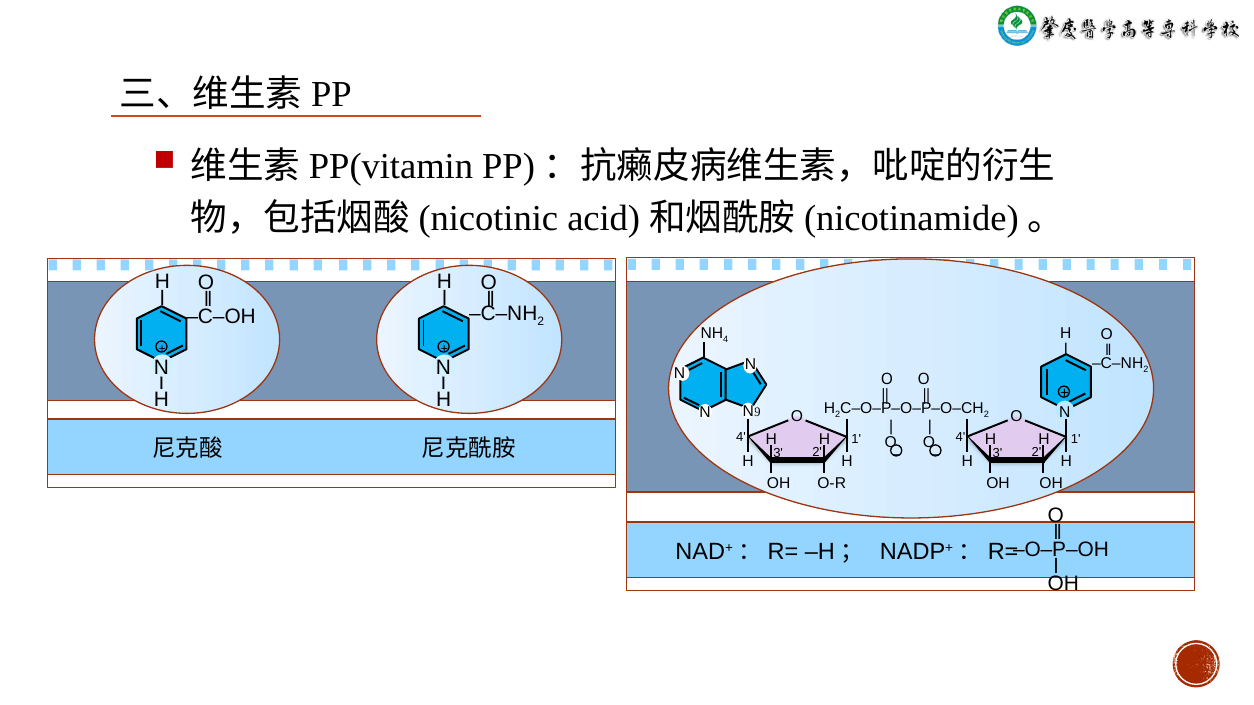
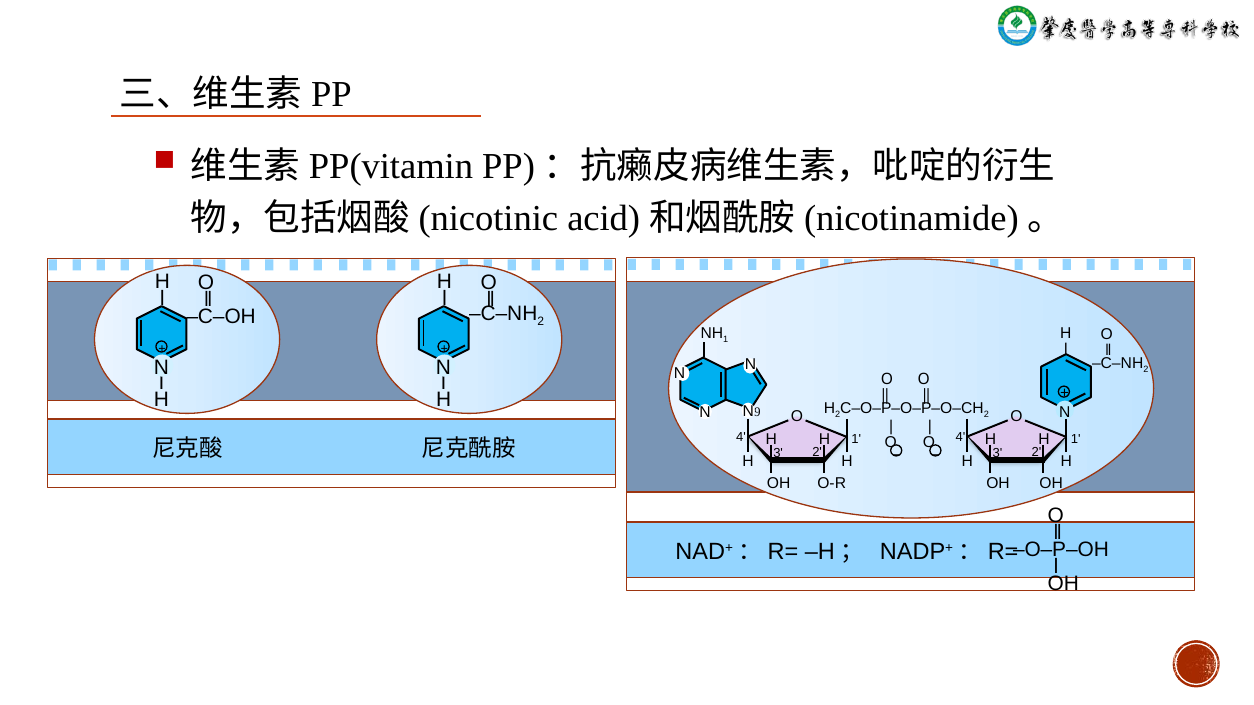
4: 4 -> 1 (726, 340)
